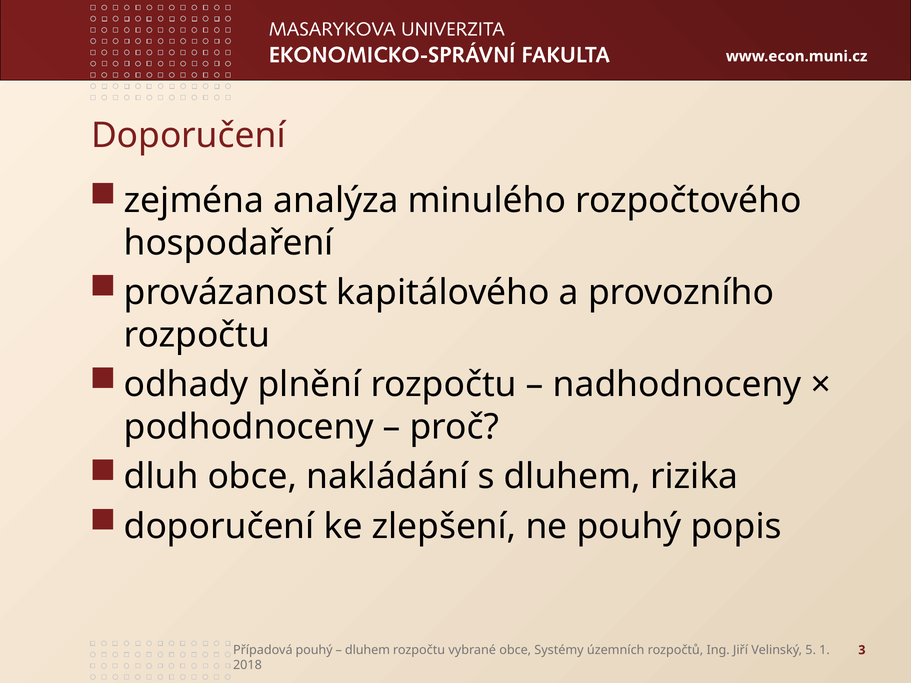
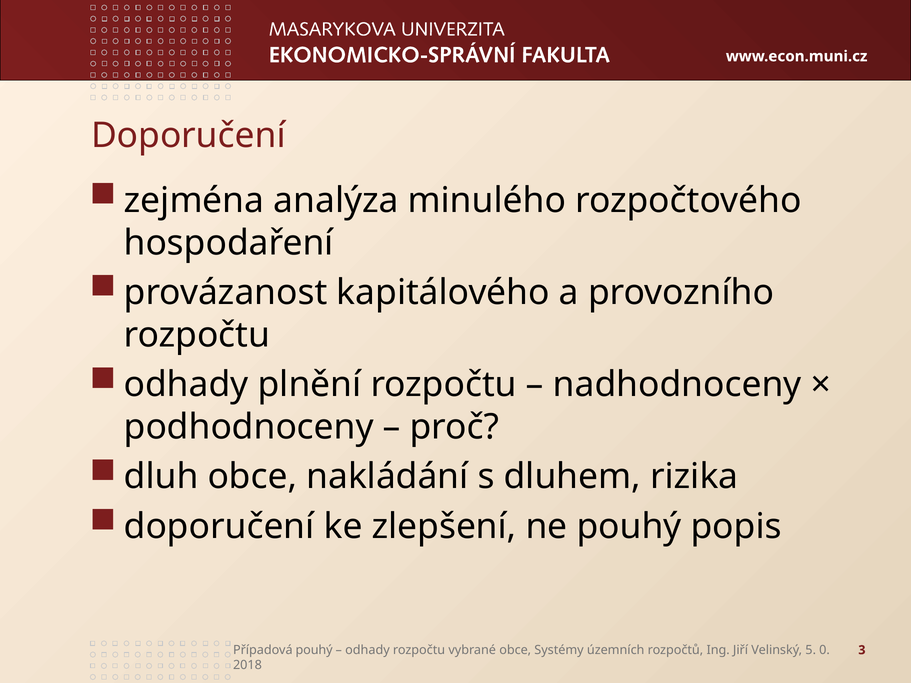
dluhem: dluhem -> odhady (367, 650)
1: 1 -> 0 (825, 650)
